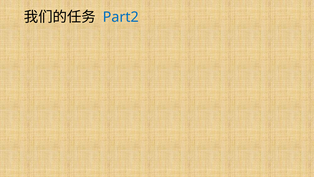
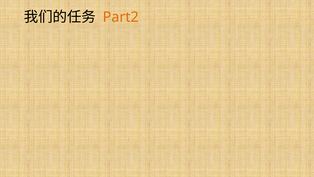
Part2 colour: blue -> orange (121, 17)
